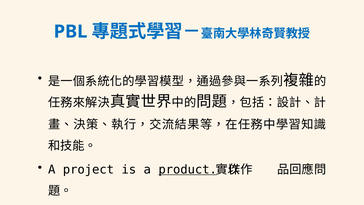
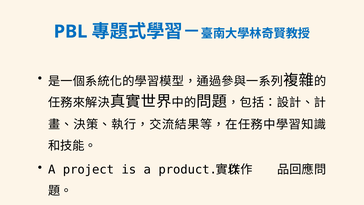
product underline: present -> none (188, 169)
